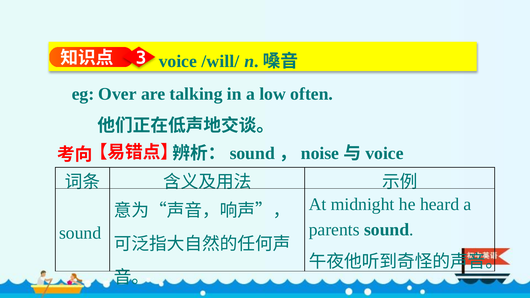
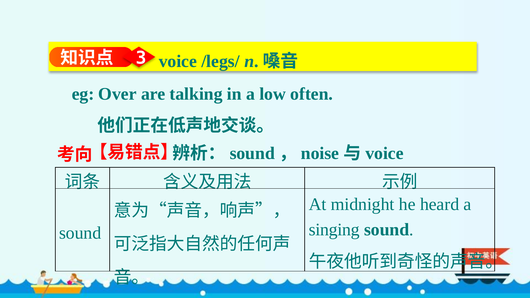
/will/: /will/ -> /legs/ (221, 61)
parents: parents -> singing (334, 230)
